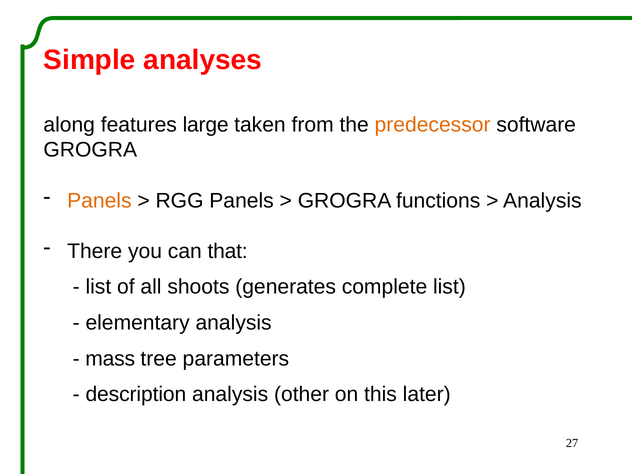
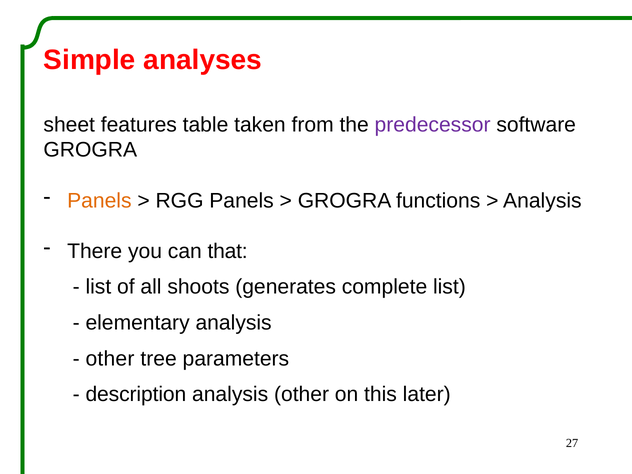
along: along -> sheet (69, 125)
large: large -> table (206, 125)
predecessor colour: orange -> purple (433, 125)
mass: mass -> other (110, 359)
